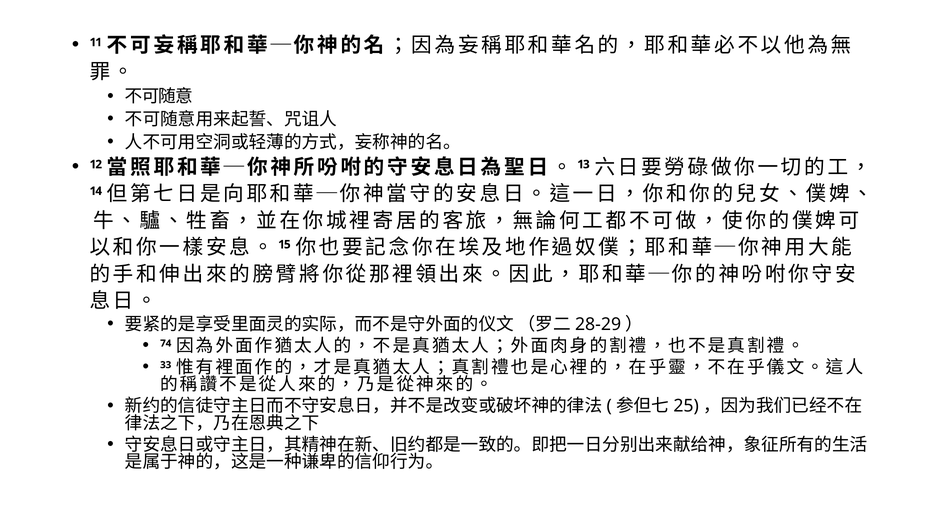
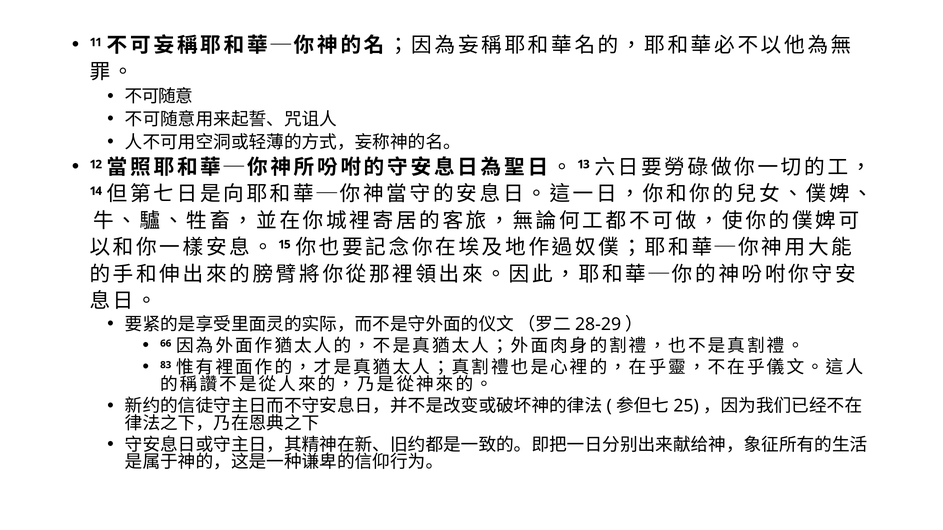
74: 74 -> 66 (166, 344)
33: 33 -> 83 (166, 365)
